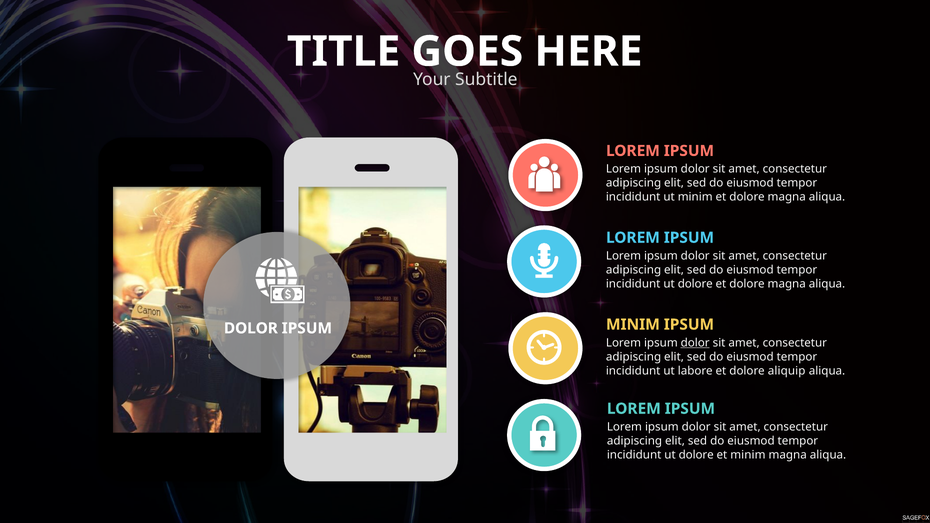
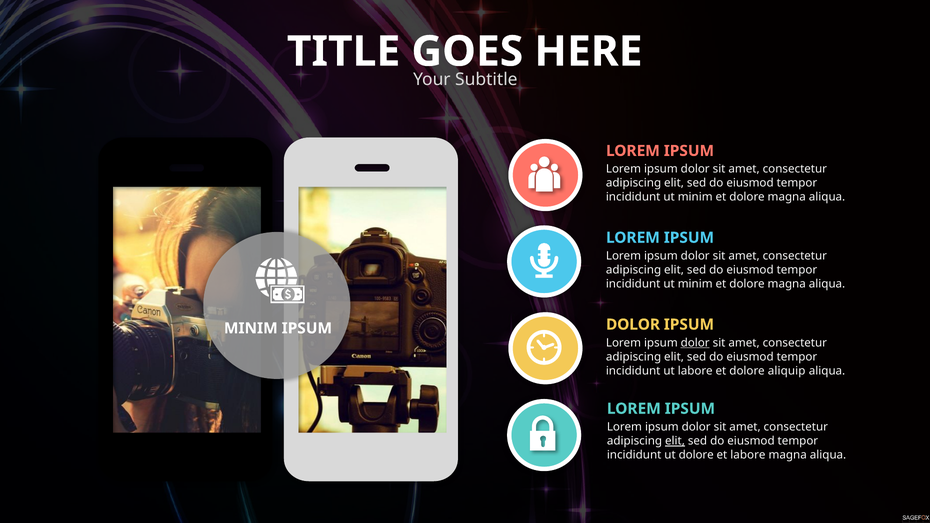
dolore: dolore -> minim (695, 284)
MINIM: MINIM -> DOLOR (633, 325)
DOLOR: DOLOR -> MINIM (251, 328)
elit underline: none -> present (675, 441)
et minim: minim -> labore (748, 455)
